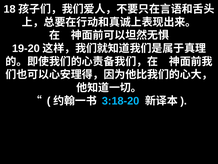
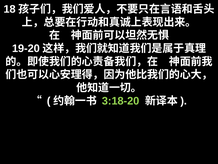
3:18-20 colour: light blue -> light green (121, 101)
